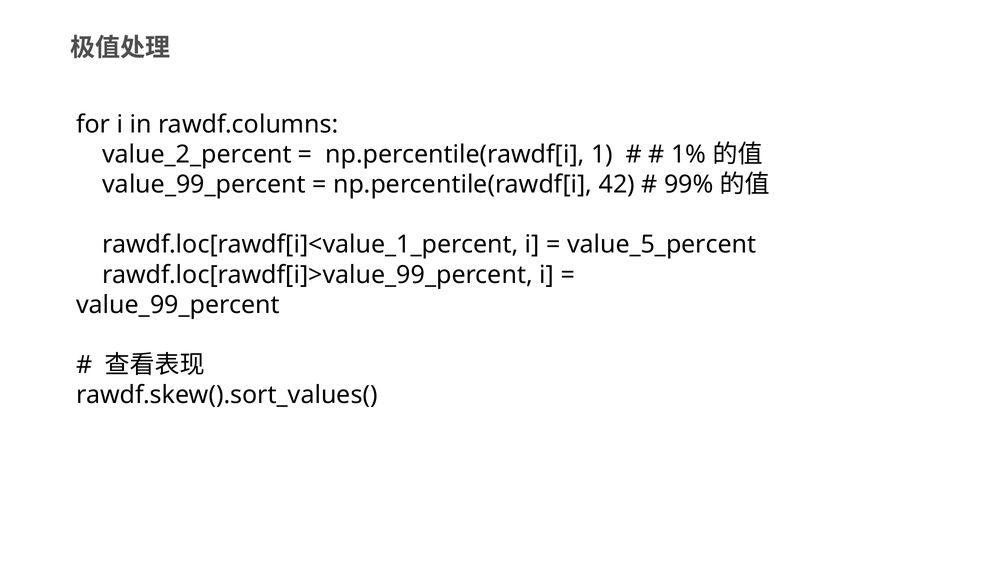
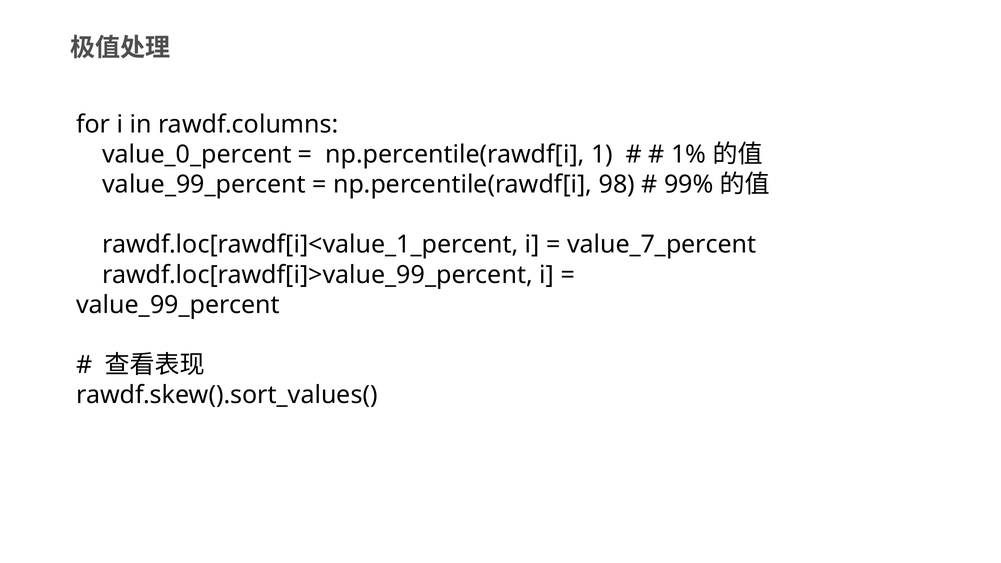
value_2_percent: value_2_percent -> value_0_percent (197, 155)
42: 42 -> 98 (617, 185)
value_5_percent: value_5_percent -> value_7_percent (662, 245)
